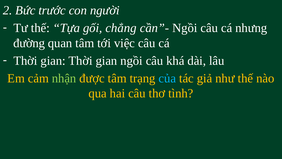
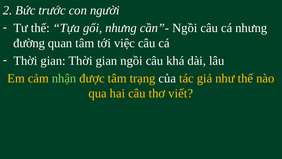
gối chẳng: chẳng -> nhưng (121, 28)
của colour: light blue -> white (167, 78)
tình: tình -> viết (181, 93)
